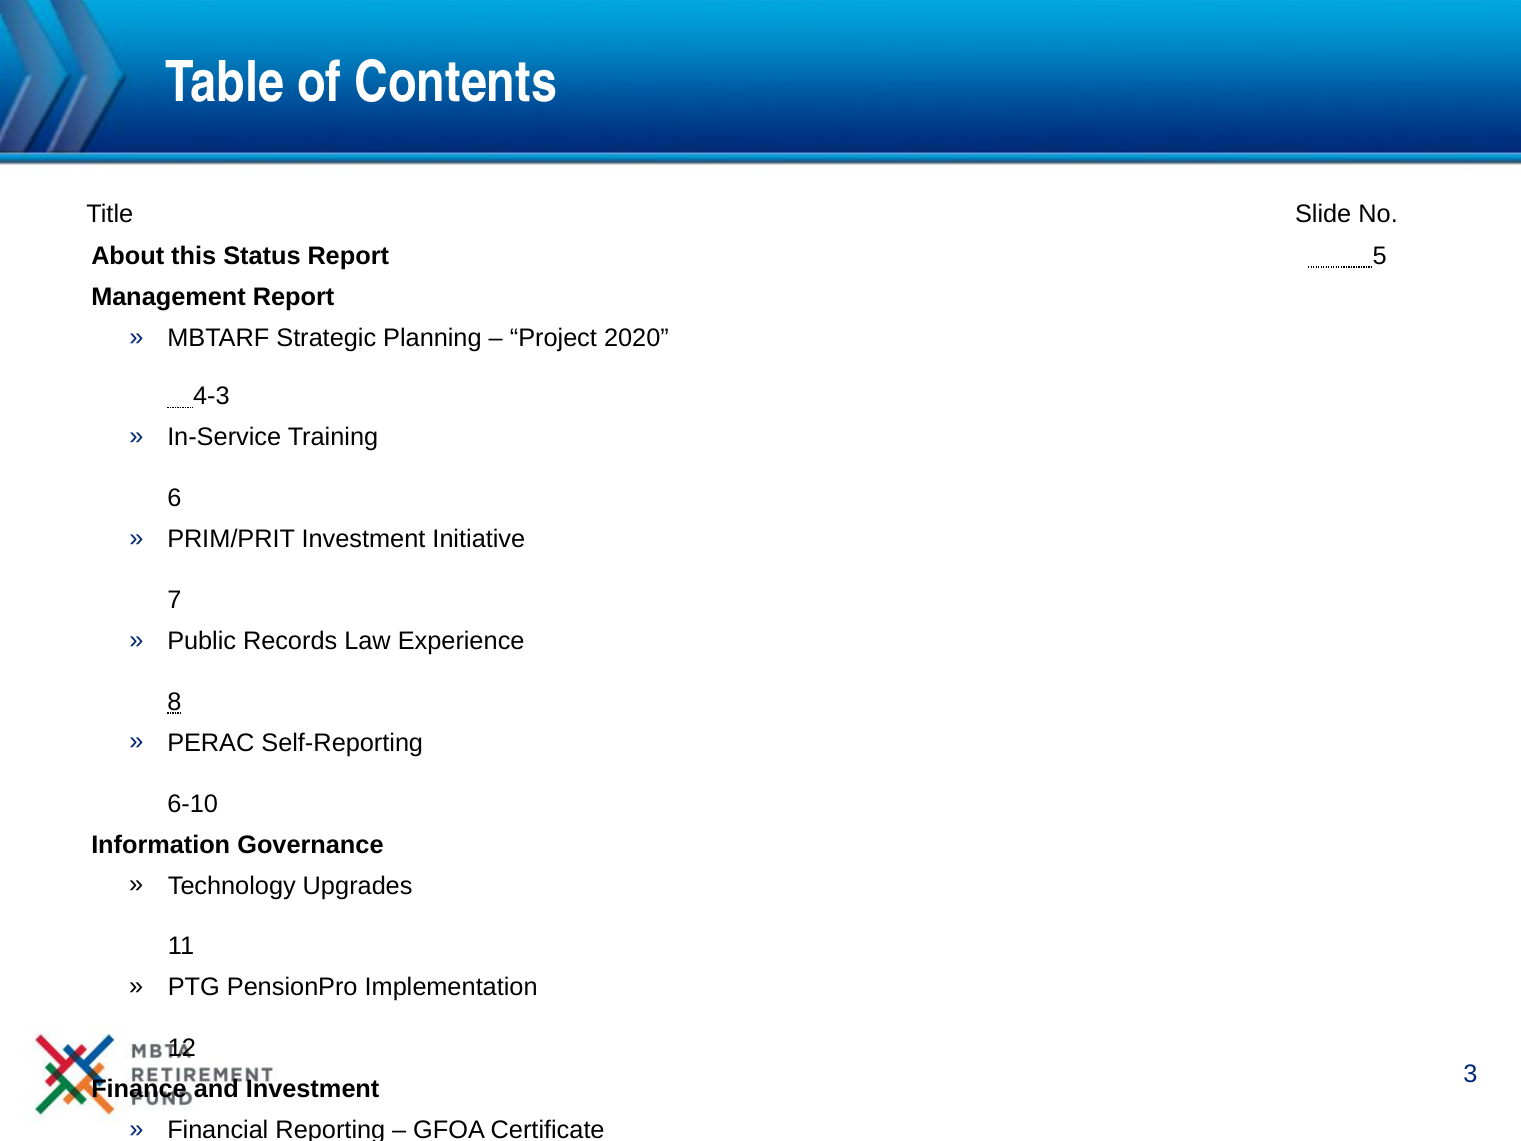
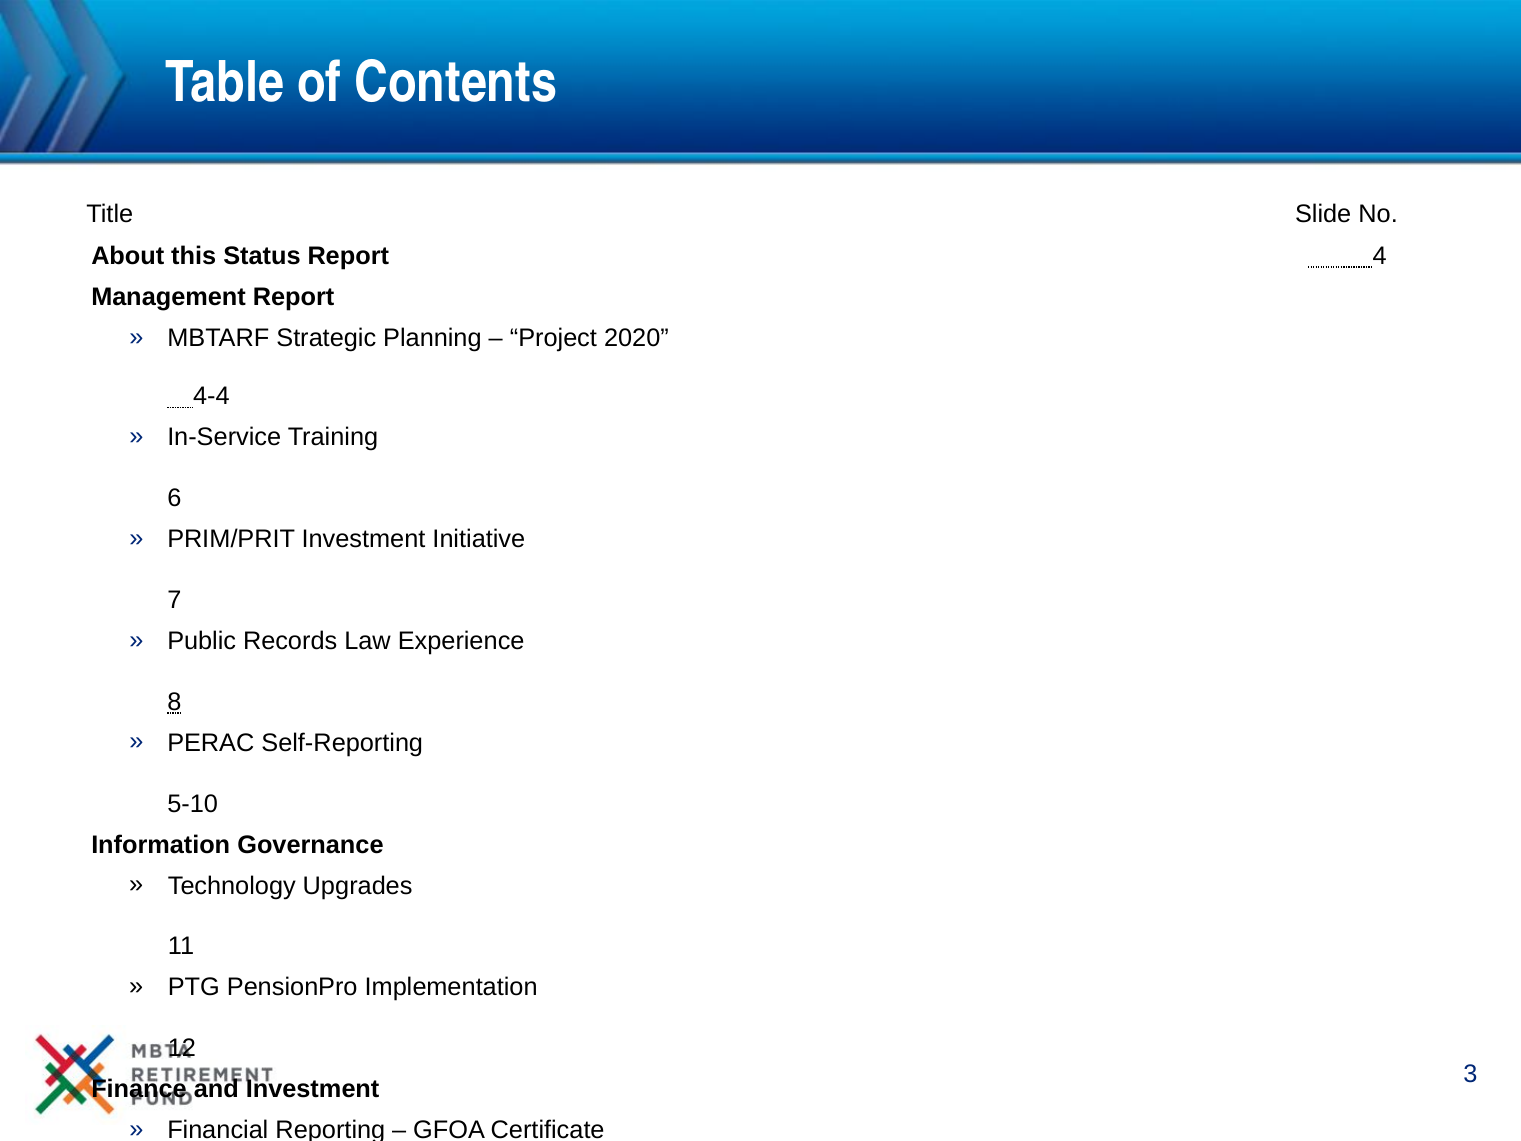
5: 5 -> 4 (1380, 256)
4-3: 4-3 -> 4-4 (211, 396)
6-10: 6-10 -> 5-10 (193, 804)
